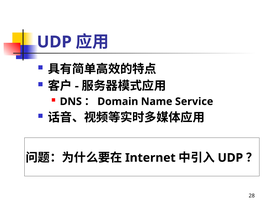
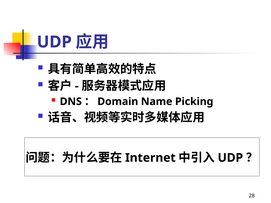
Service: Service -> Picking (194, 102)
